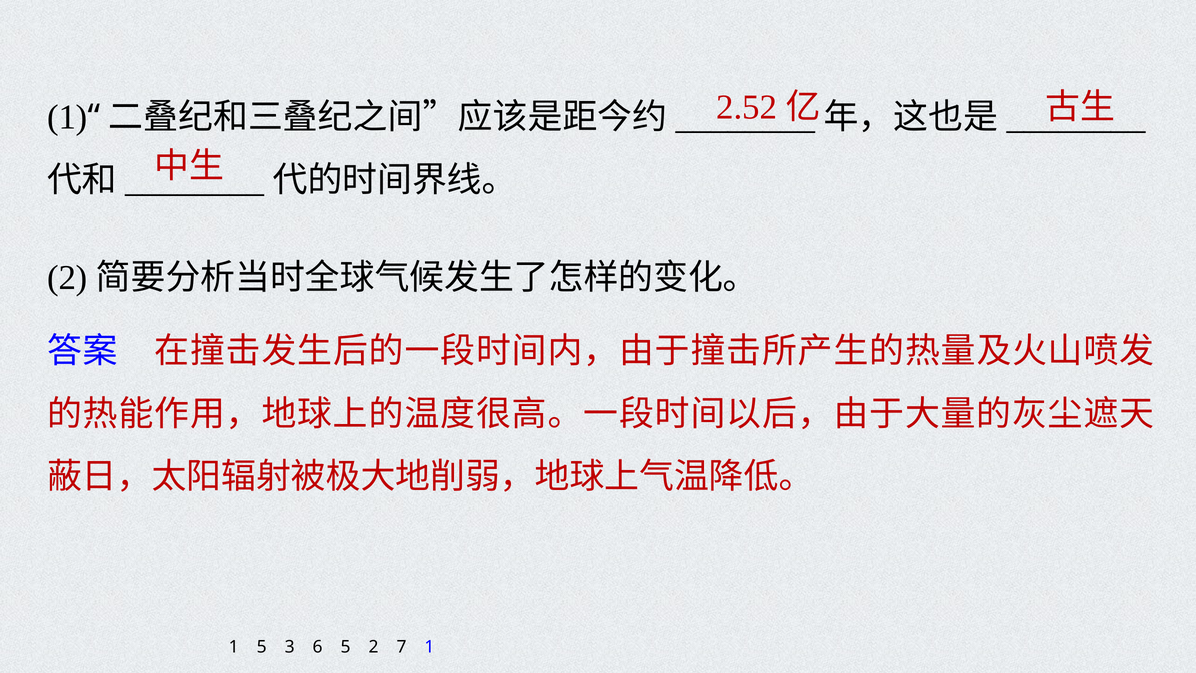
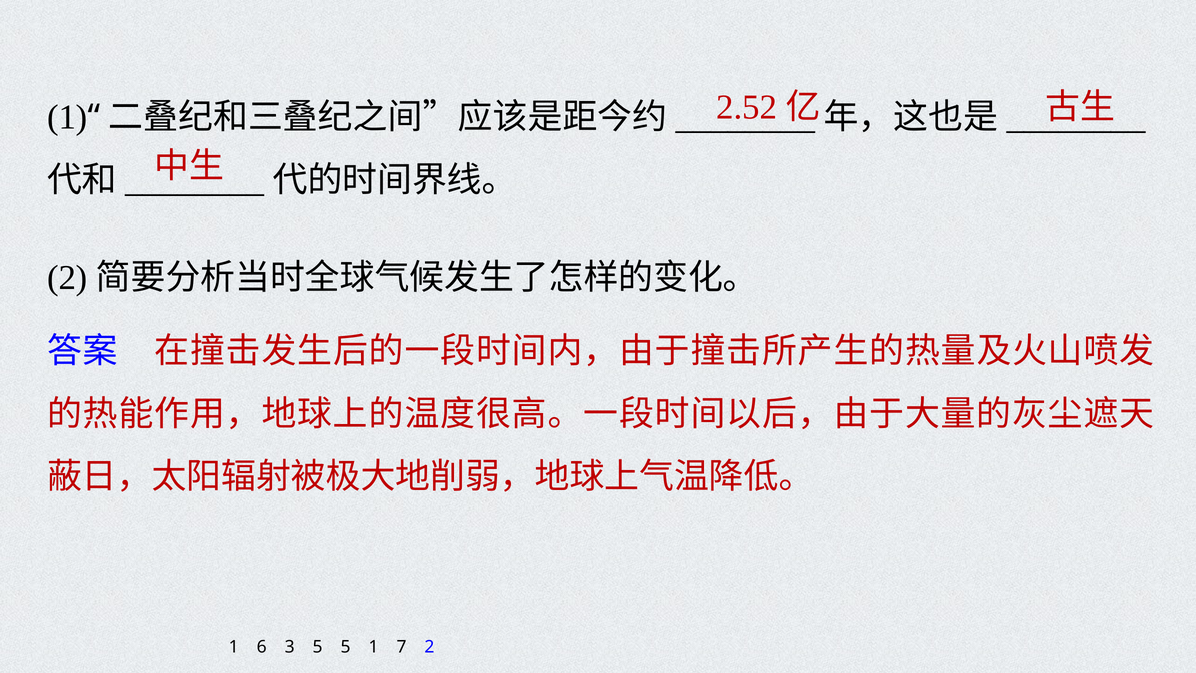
1 5: 5 -> 6 (262, 647)
3 6: 6 -> 5 (318, 647)
5 2: 2 -> 1 (374, 647)
7 1: 1 -> 2 (429, 647)
